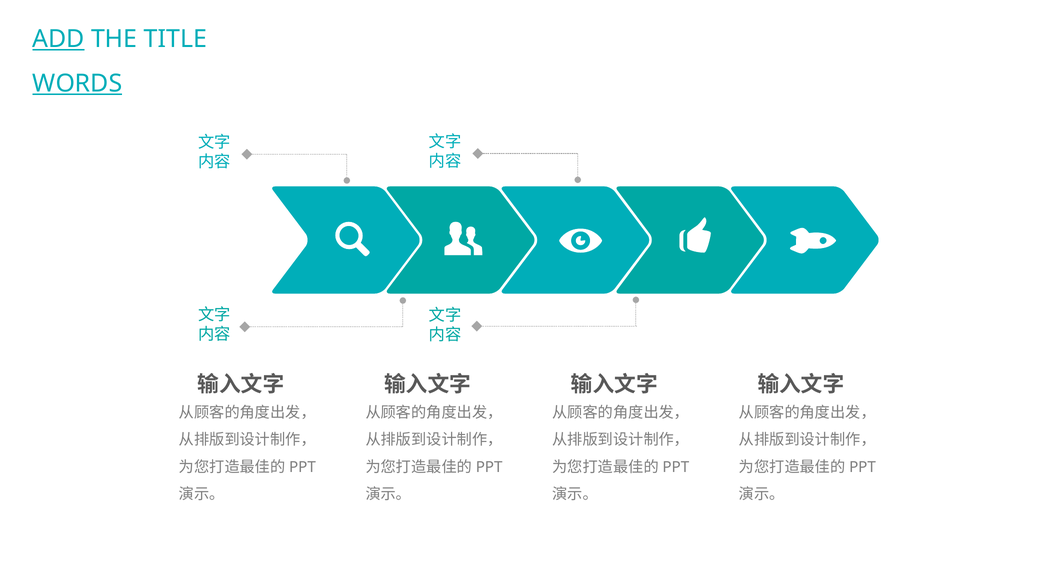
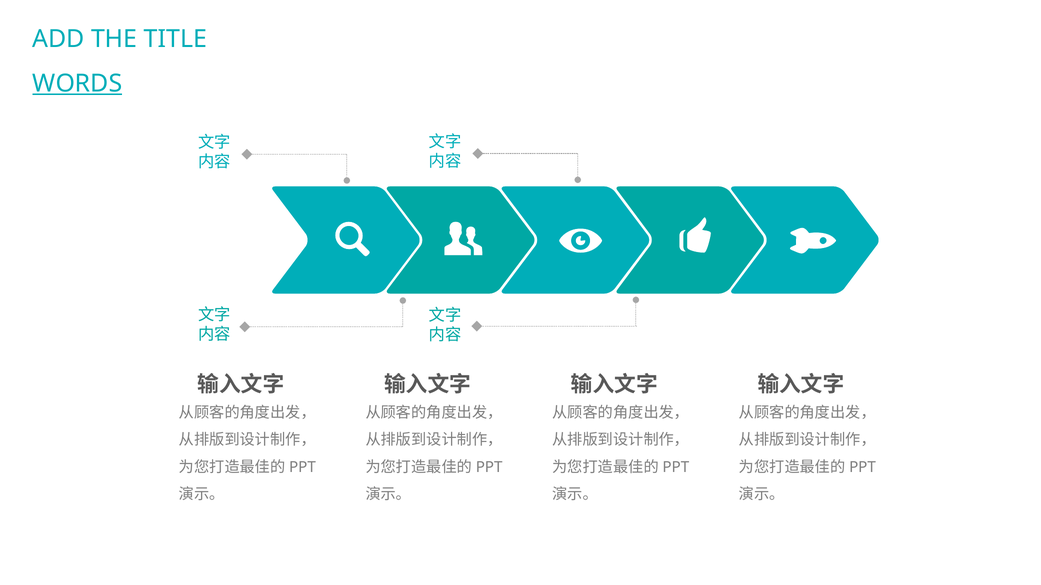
ADD underline: present -> none (59, 39)
